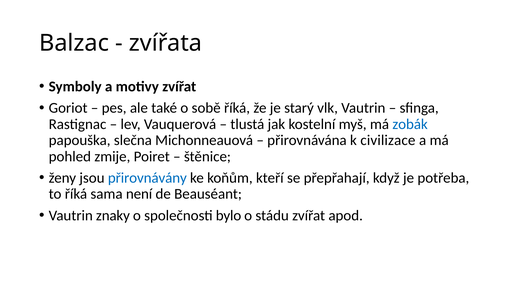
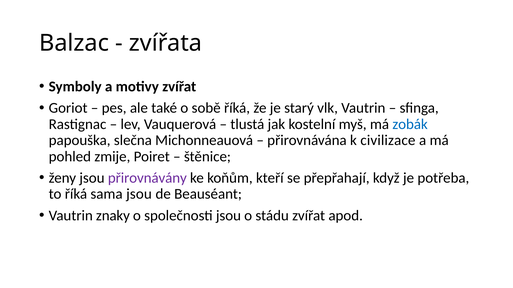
přirovnávány colour: blue -> purple (147, 178)
sama není: není -> jsou (139, 194)
společnosti bylo: bylo -> jsou (228, 216)
